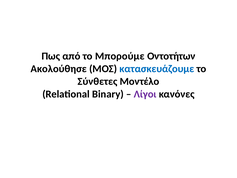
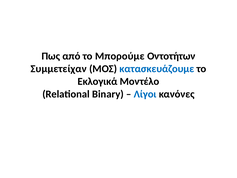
Ακολούθησε: Ακολούθησε -> Συμμετείχαν (59, 69)
Σύνθετες: Σύνθετες -> Εκλογικά (98, 81)
Λίγοι colour: purple -> blue (145, 94)
